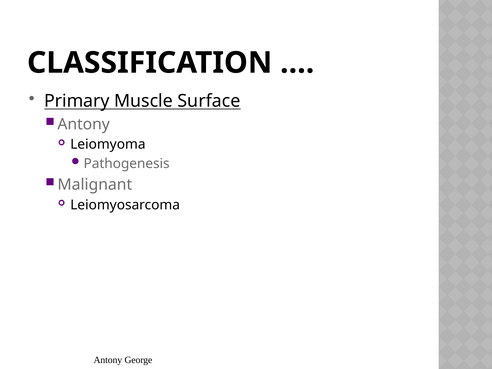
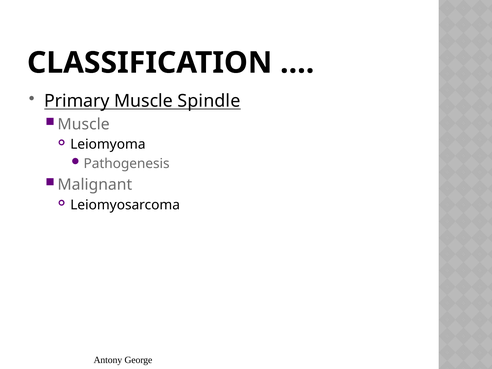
Surface: Surface -> Spindle (209, 101)
Antony: Antony -> Muscle (84, 124)
